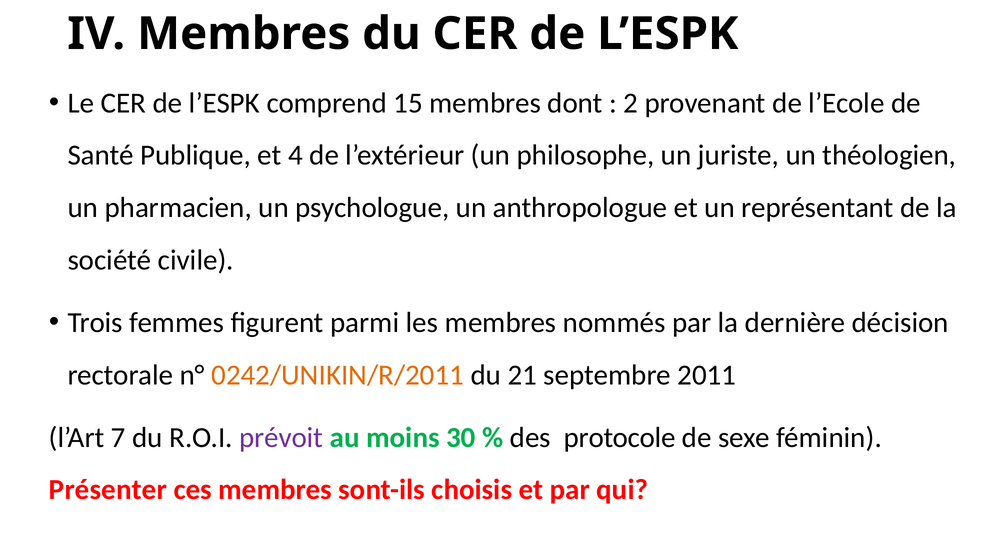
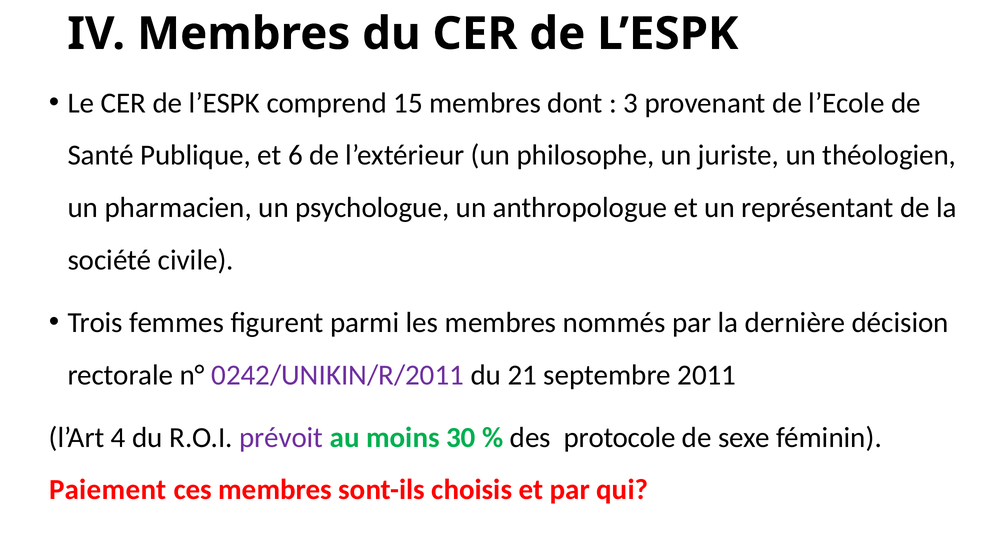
2: 2 -> 3 (631, 103)
4: 4 -> 6 (295, 155)
0242/UNIKIN/R/2011 colour: orange -> purple (338, 375)
7: 7 -> 4 (118, 438)
Présenter: Présenter -> Paiement (108, 490)
